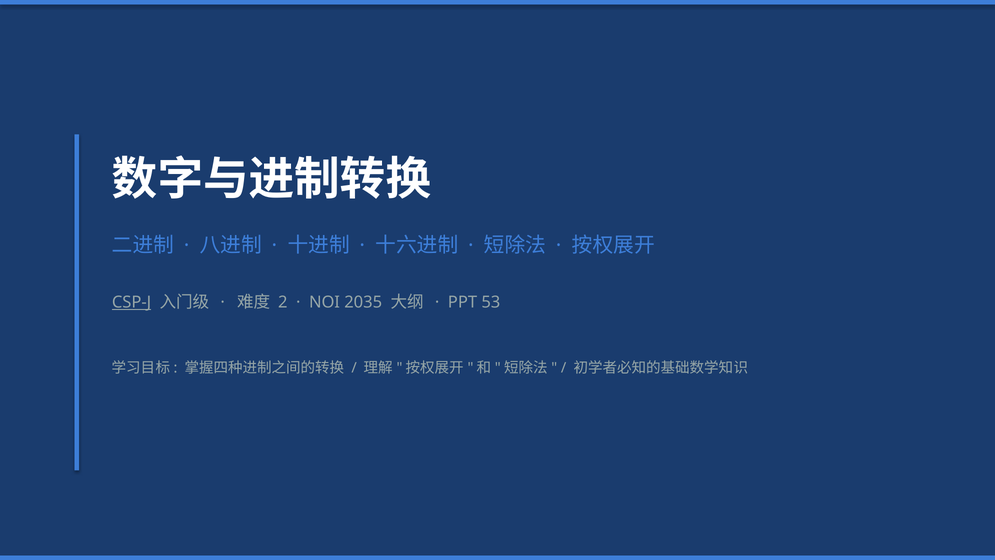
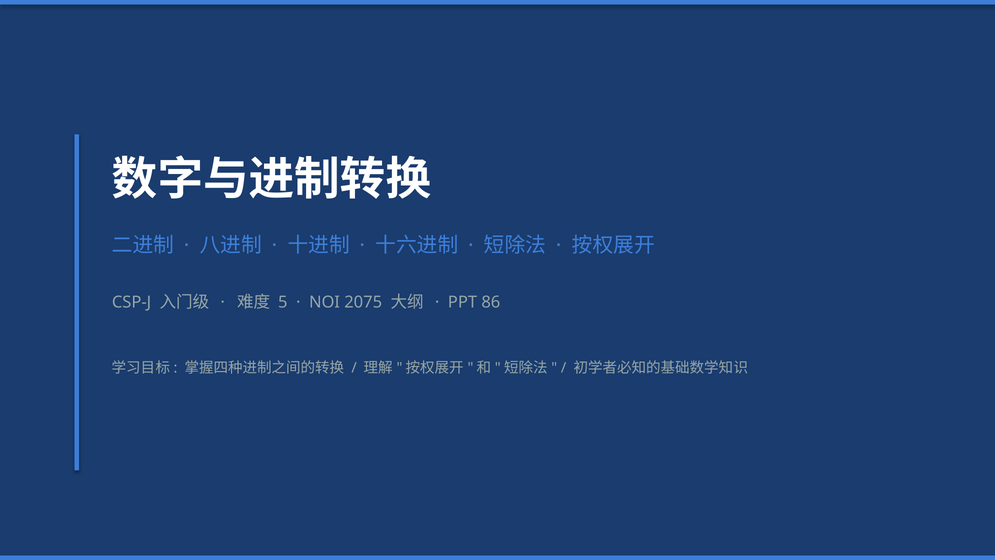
CSP-J underline: present -> none (132, 302)
2: 2 -> 5 (283, 302)
2035: 2035 -> 2075 (363, 302)
53: 53 -> 86 (491, 302)
